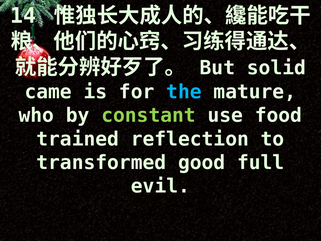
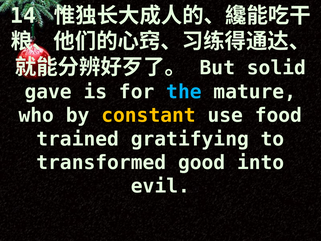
came: came -> gave (48, 92)
constant colour: light green -> yellow (149, 115)
reflection: reflection -> gratifying (190, 139)
full: full -> into (261, 162)
